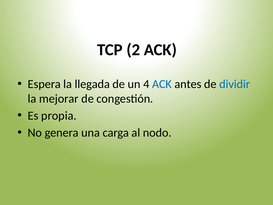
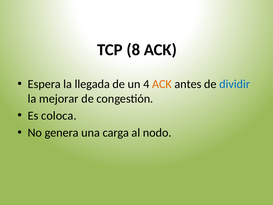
2: 2 -> 8 (133, 50)
ACK colour: blue -> orange (162, 84)
propia: propia -> coloca (59, 115)
